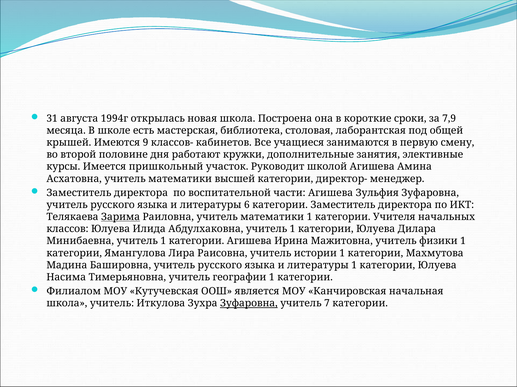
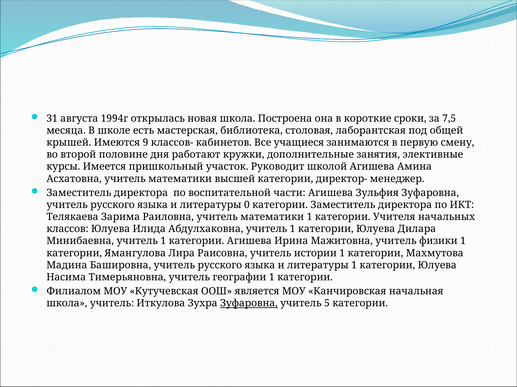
7,9: 7,9 -> 7,5 (449, 119)
6: 6 -> 0 (247, 205)
Зарима underline: present -> none (121, 217)
7: 7 -> 5 (327, 304)
